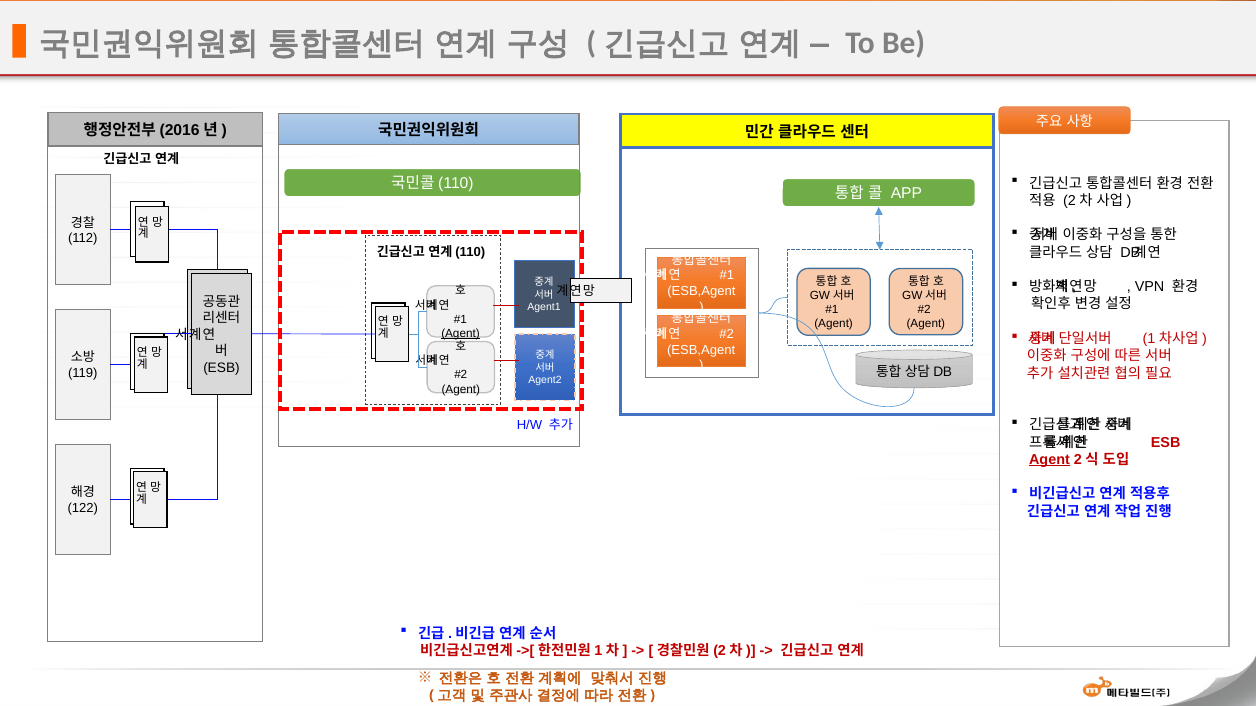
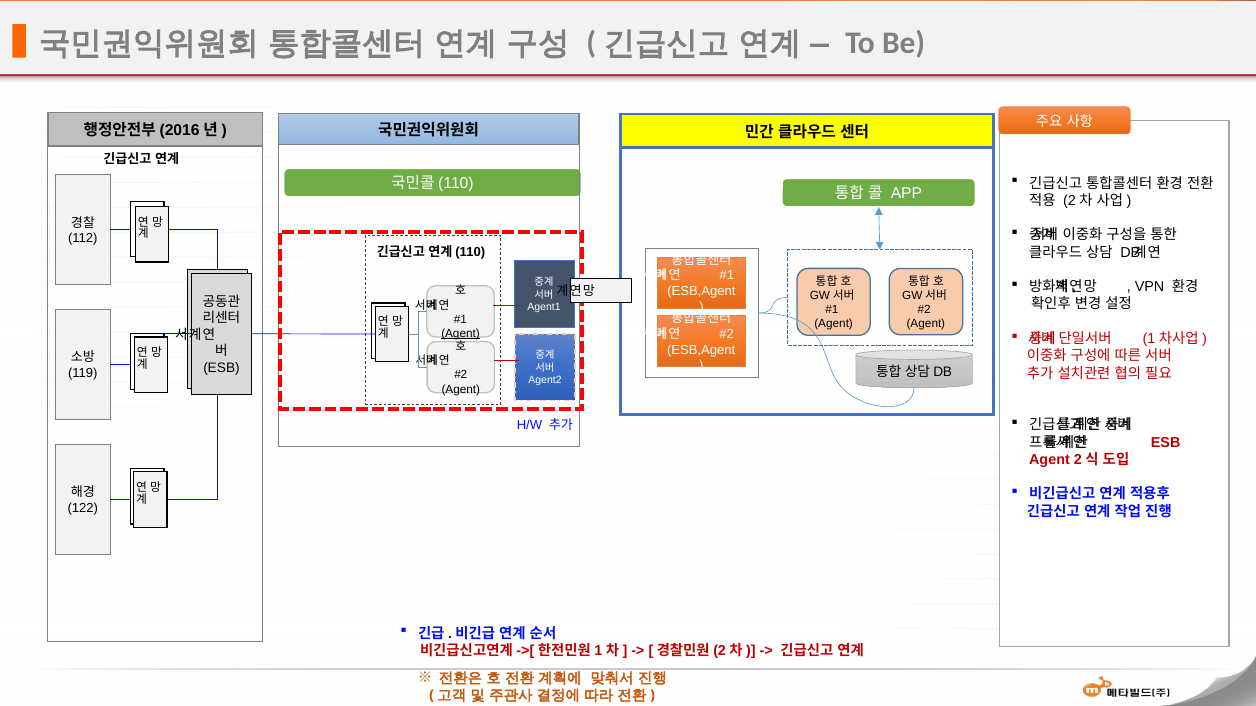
Agent underline: present -> none (1049, 460)
